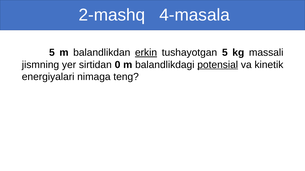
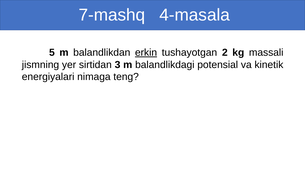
2-mashq: 2-mashq -> 7-mashq (112, 15)
tushayotgan 5: 5 -> 2 (225, 53)
0: 0 -> 3 (118, 65)
potensial underline: present -> none (218, 65)
